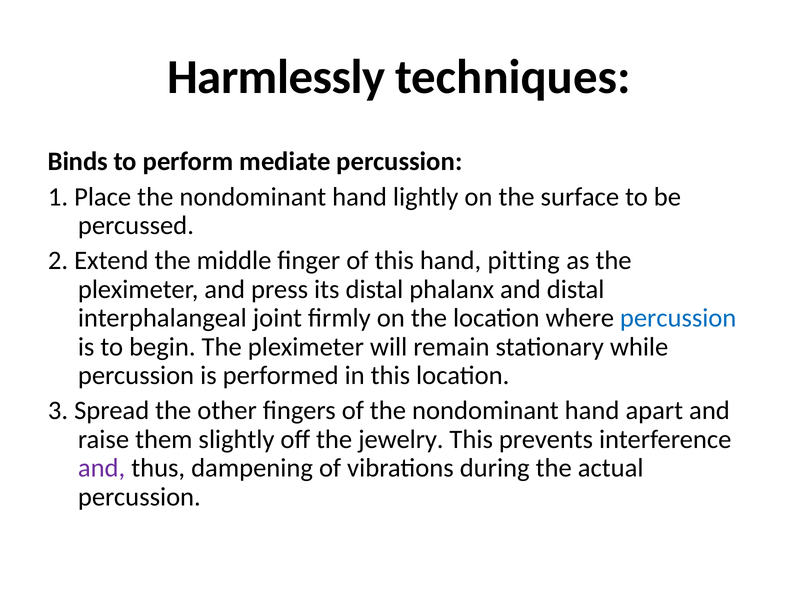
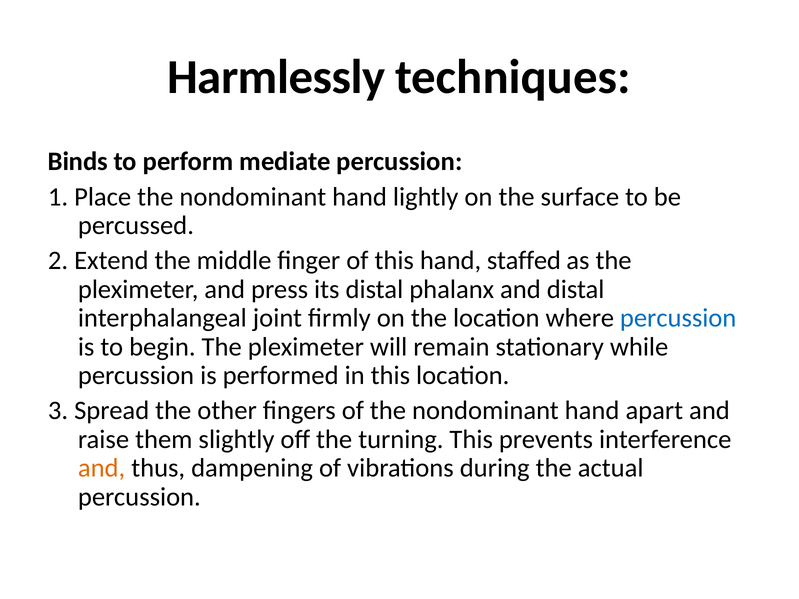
pitting: pitting -> staffed (524, 261)
jewelry: jewelry -> turning (401, 440)
and colour: purple -> orange (102, 468)
